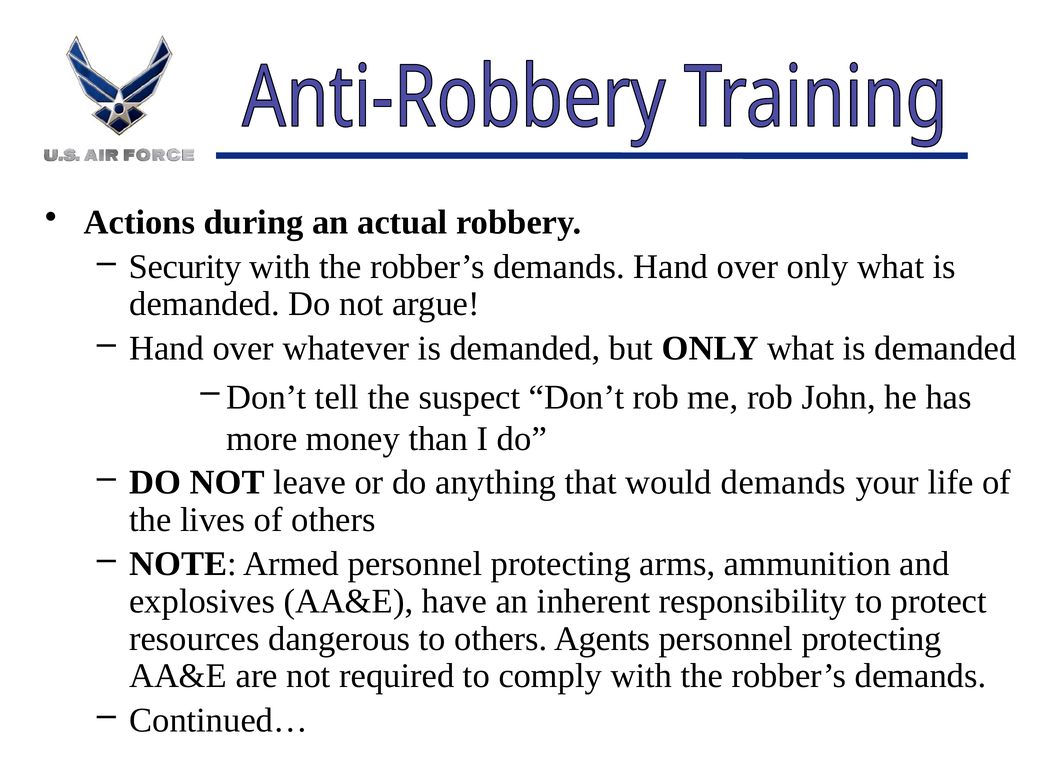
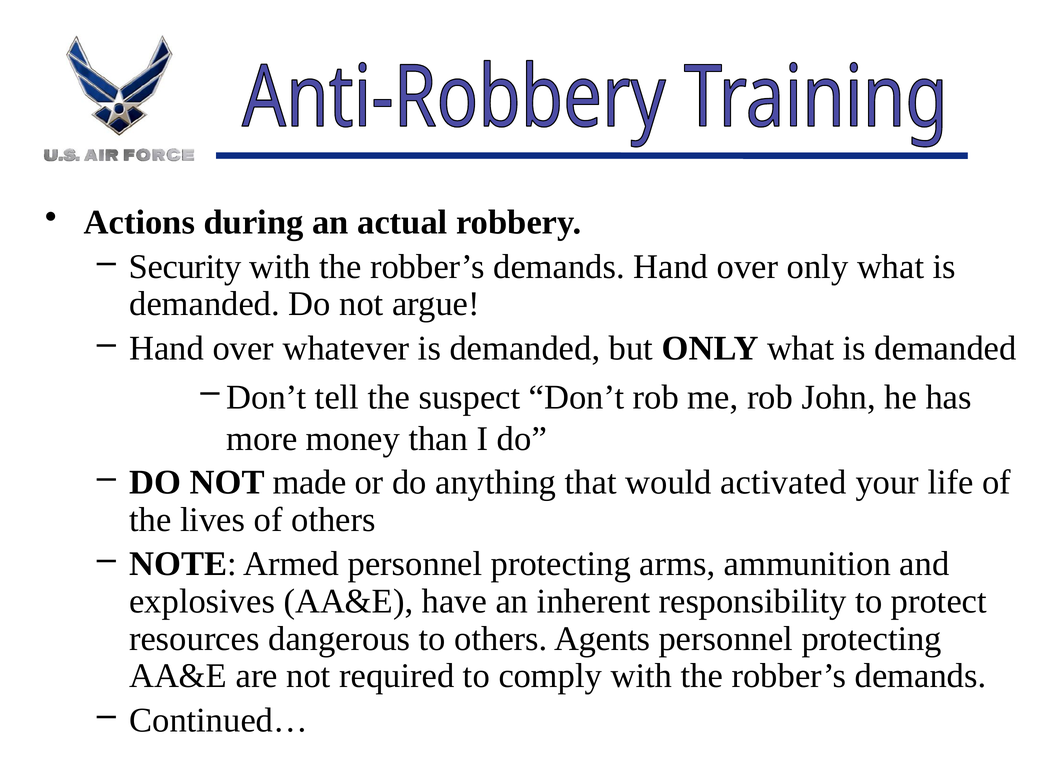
leave: leave -> made (310, 482)
would demands: demands -> activated (783, 482)
